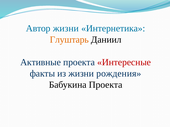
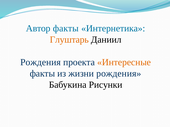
Автор жизни: жизни -> факты (66, 28)
Активные: Активные -> Рождения (41, 62)
Интересные colour: red -> orange (124, 62)
Бабукина Проекта: Проекта -> Рисунки (106, 85)
